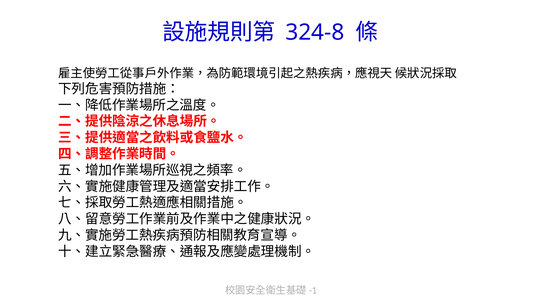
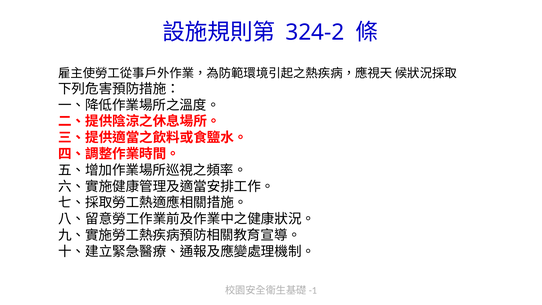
324-8: 324-8 -> 324-2 (315, 32)
